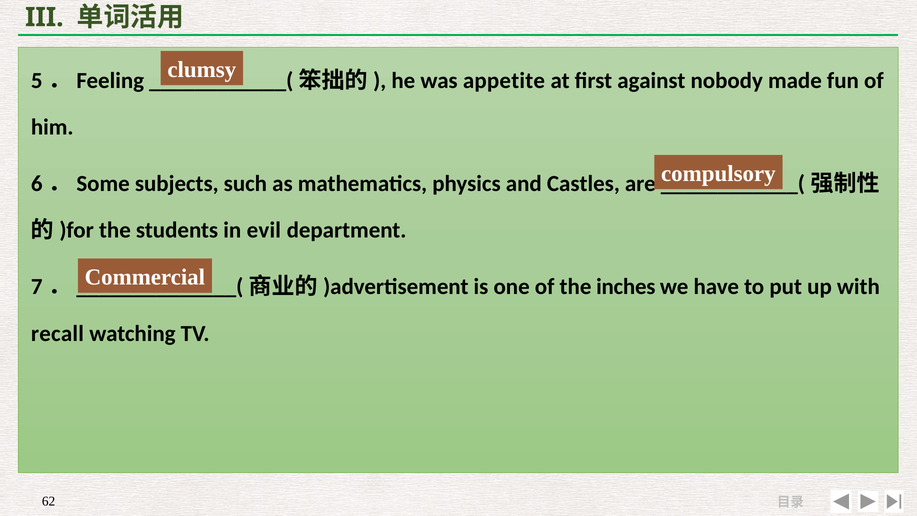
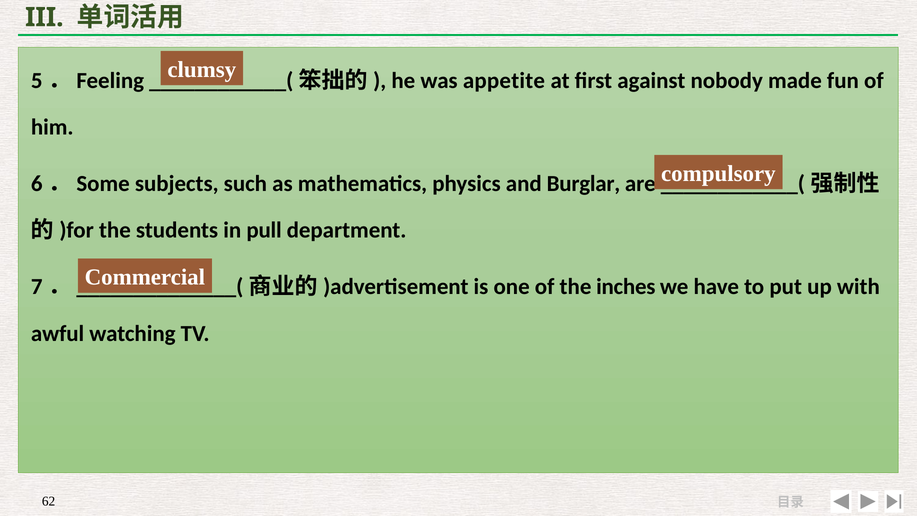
Castles: Castles -> Burglar (583, 184)
evil: evil -> pull (264, 230)
recall: recall -> awful (58, 333)
